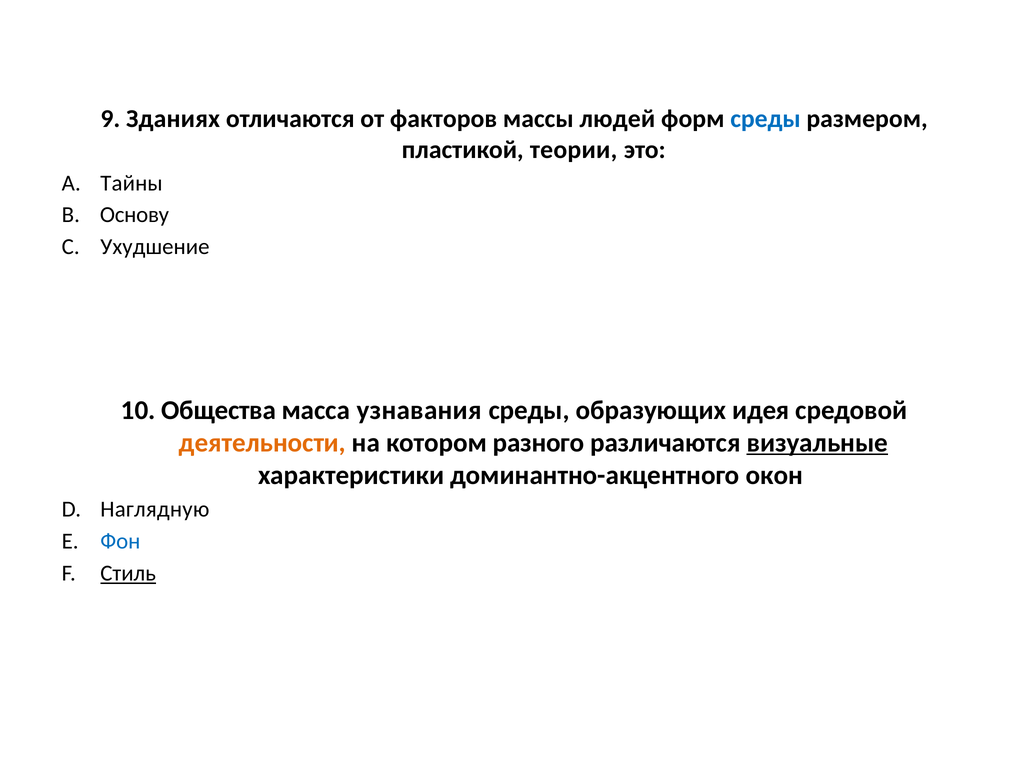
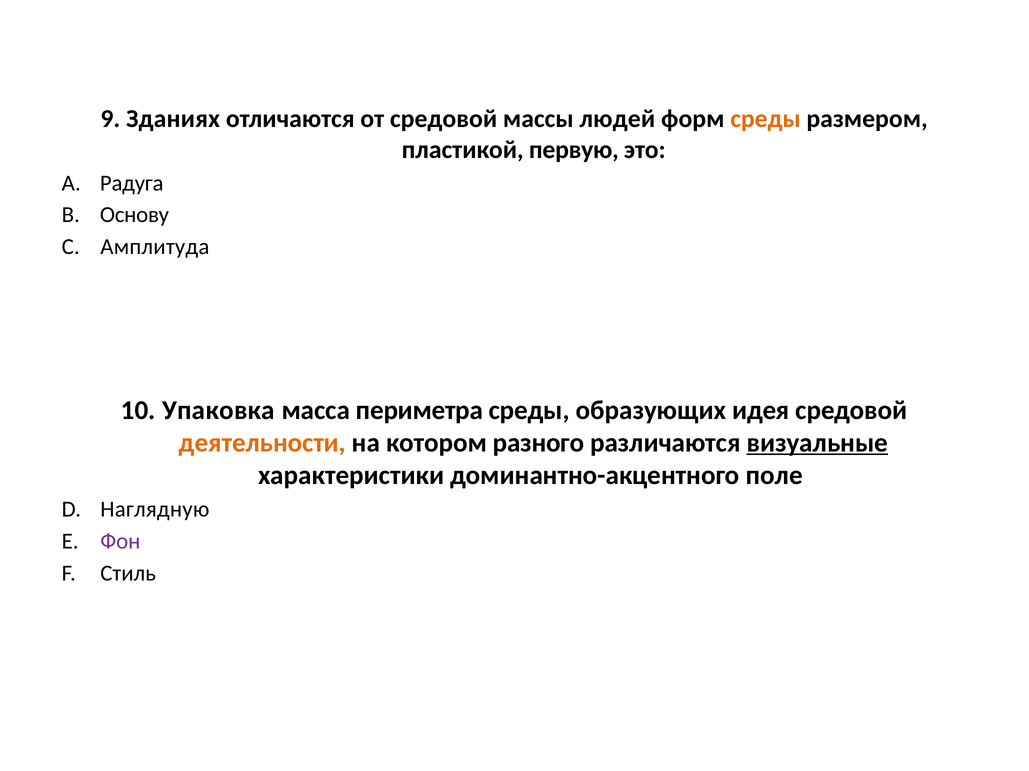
от факторов: факторов -> средовой (444, 119)
среды colour: blue -> orange (766, 119)
теории: теории -> первую (574, 150)
Тайны: Тайны -> Радуга (132, 183)
Ухудшение: Ухудшение -> Амплитуда (155, 247)
Общества: Общества -> Упаковка (218, 411)
узнавания: узнавания -> периметра (419, 411)
окон: окон -> поле (774, 476)
Фон colour: blue -> purple (120, 542)
Стиль underline: present -> none (128, 574)
